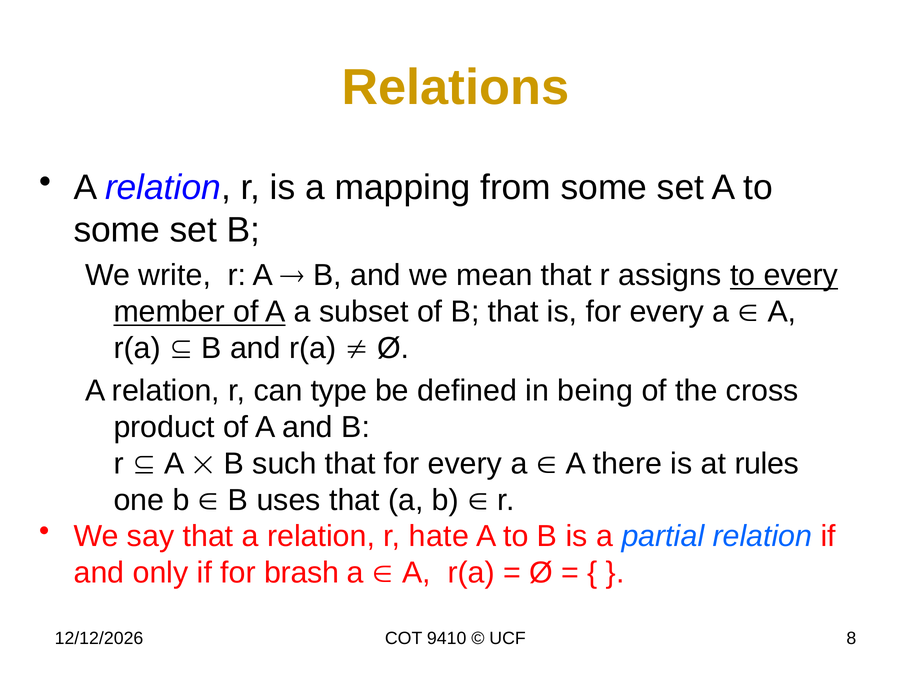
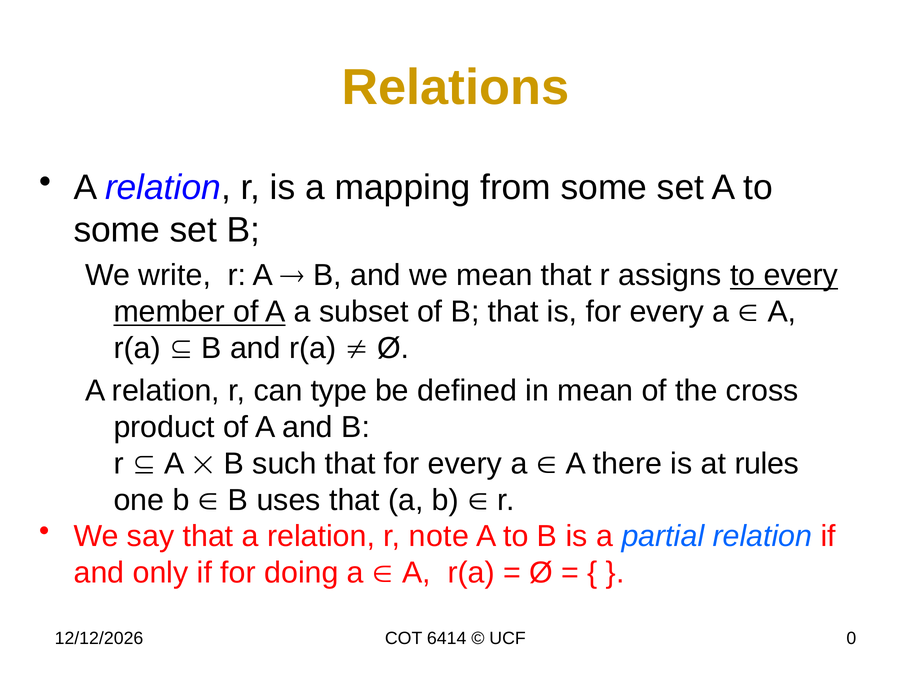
in being: being -> mean (595, 391)
hate: hate -> note (439, 537)
brash: brash -> doing (301, 573)
9410: 9410 -> 6414 (447, 639)
8: 8 -> 0 (851, 639)
